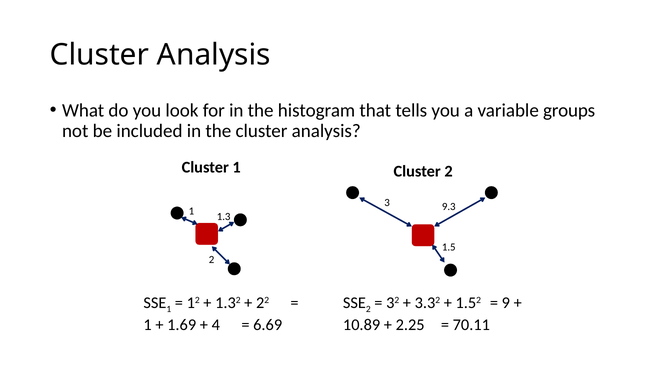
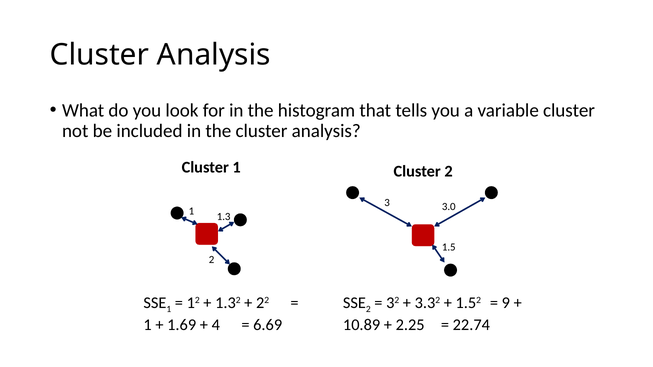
variable groups: groups -> cluster (569, 110)
9.3: 9.3 -> 3.0 (449, 207)
70.11: 70.11 -> 22.74 (471, 325)
